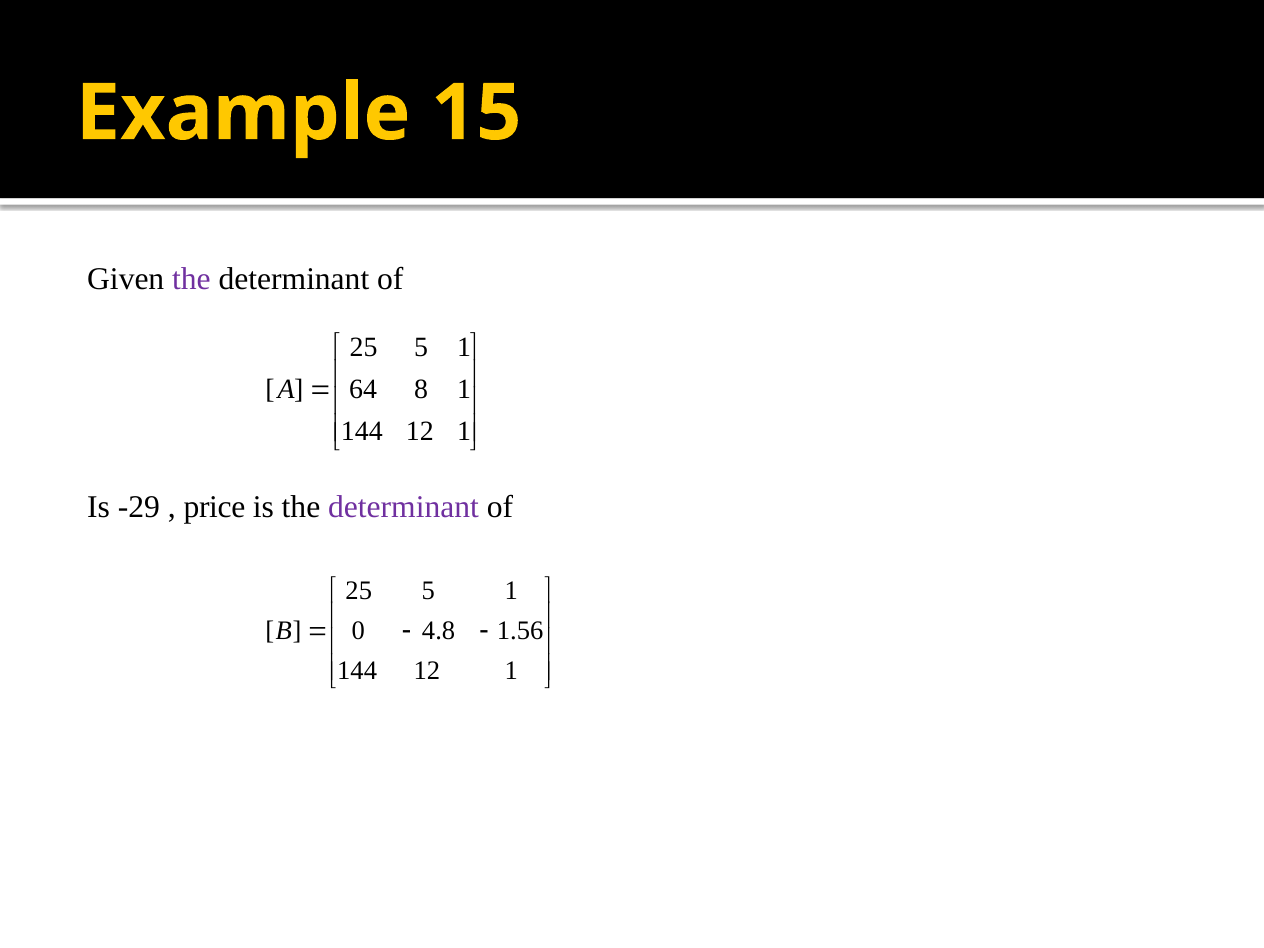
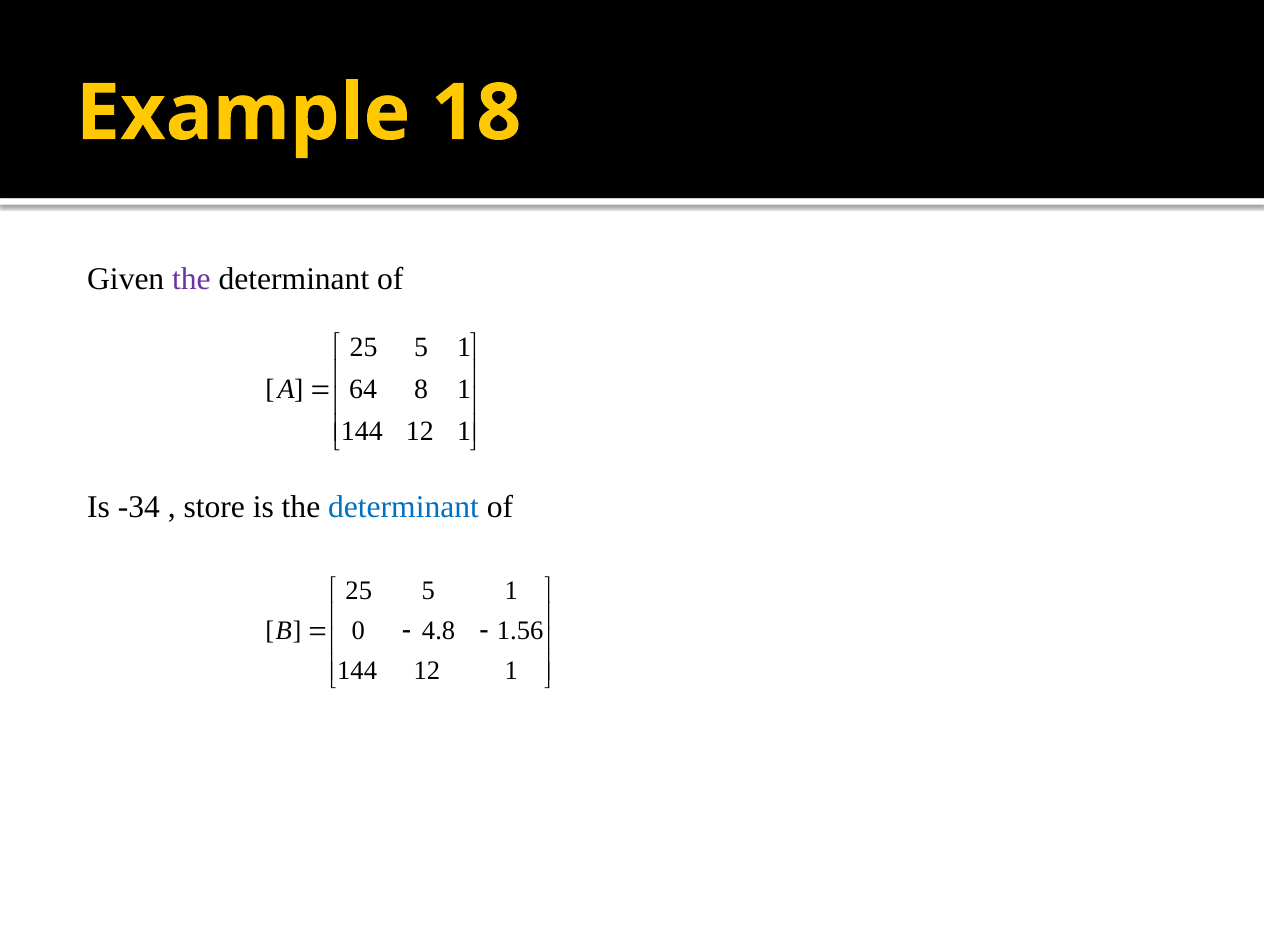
15: 15 -> 18 (476, 113)
-29: -29 -> -34 (139, 507)
price: price -> store (214, 507)
determinant colour: purple -> blue (404, 507)
